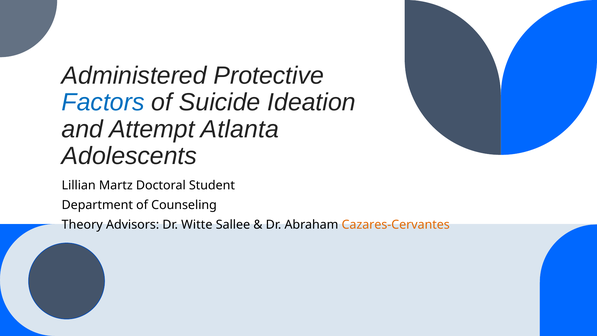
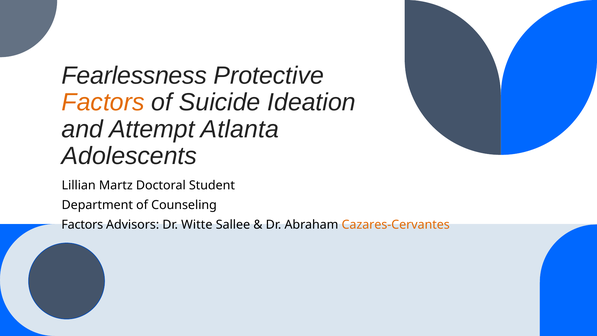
Administered: Administered -> Fearlessness (134, 75)
Factors colour: blue -> orange (103, 102)
Theory: Theory -> Factors (82, 225)
